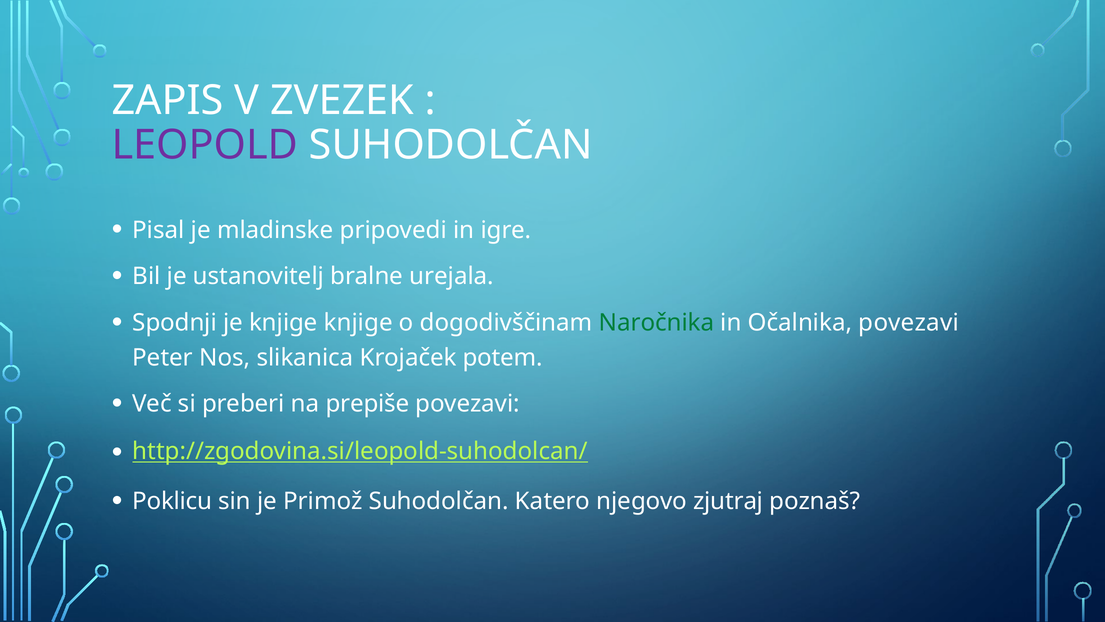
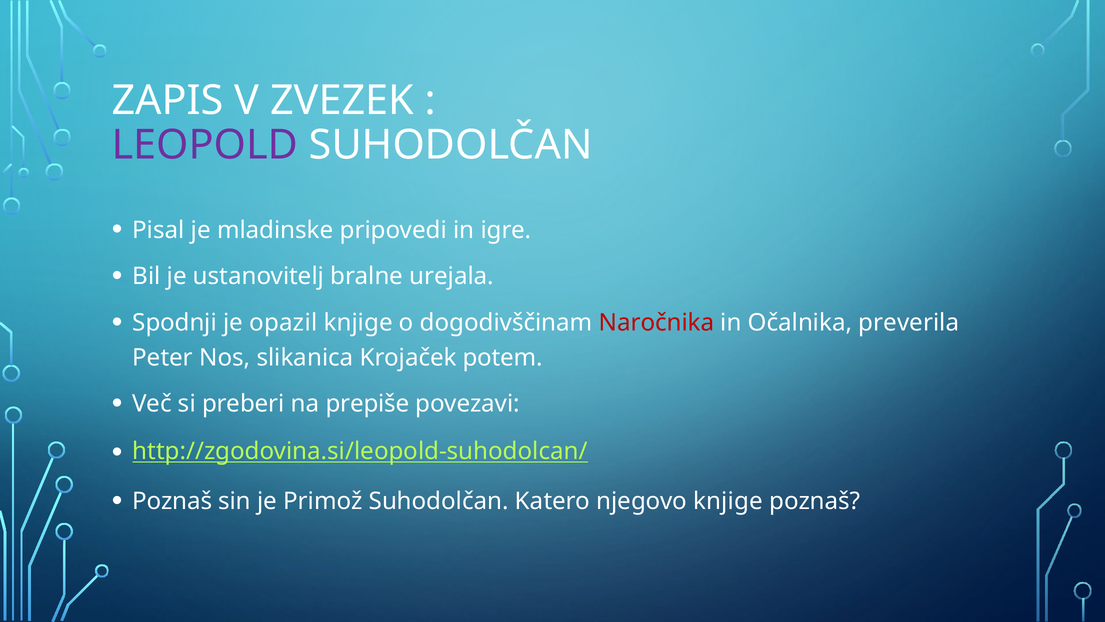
je knjige: knjige -> opazil (283, 323)
Naročnika colour: green -> red (656, 323)
Očalnika povezavi: povezavi -> preverila (909, 323)
Poklicu: Poklicu -> Poznaš (172, 501)
njegovo zjutraj: zjutraj -> knjige (728, 501)
